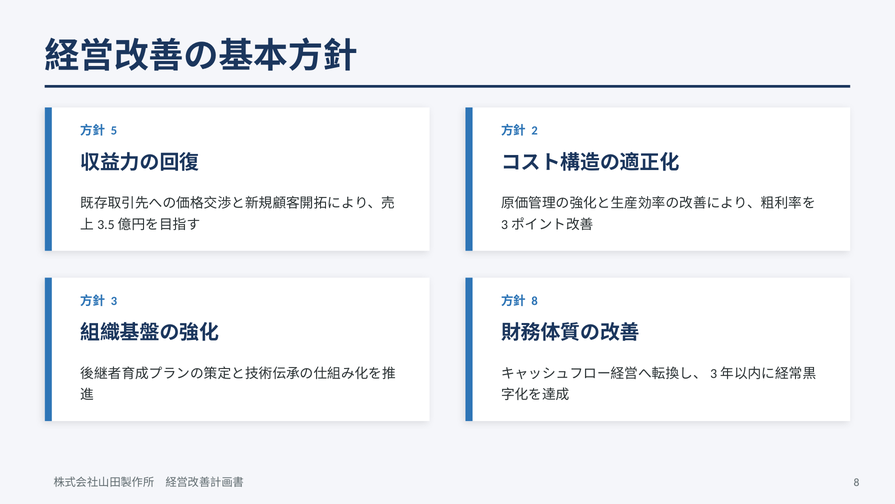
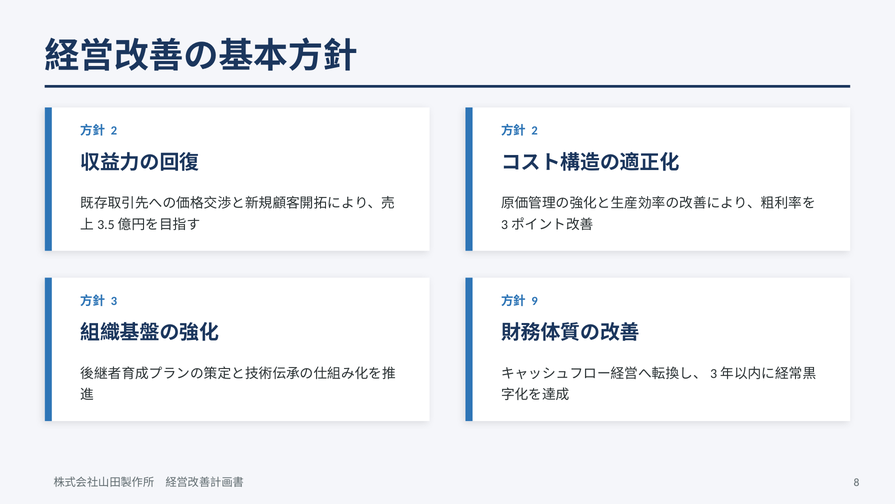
5: 5 -> 2 (114, 131)
8: 8 -> 9 (535, 301)
